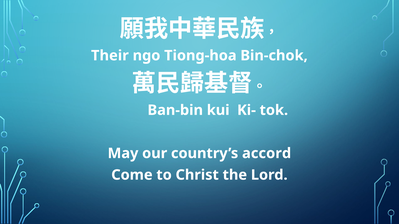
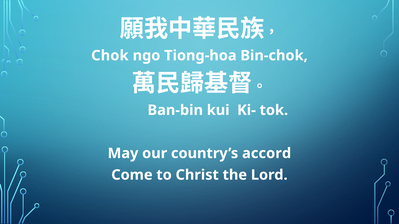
Their: Their -> Chok (110, 56)
